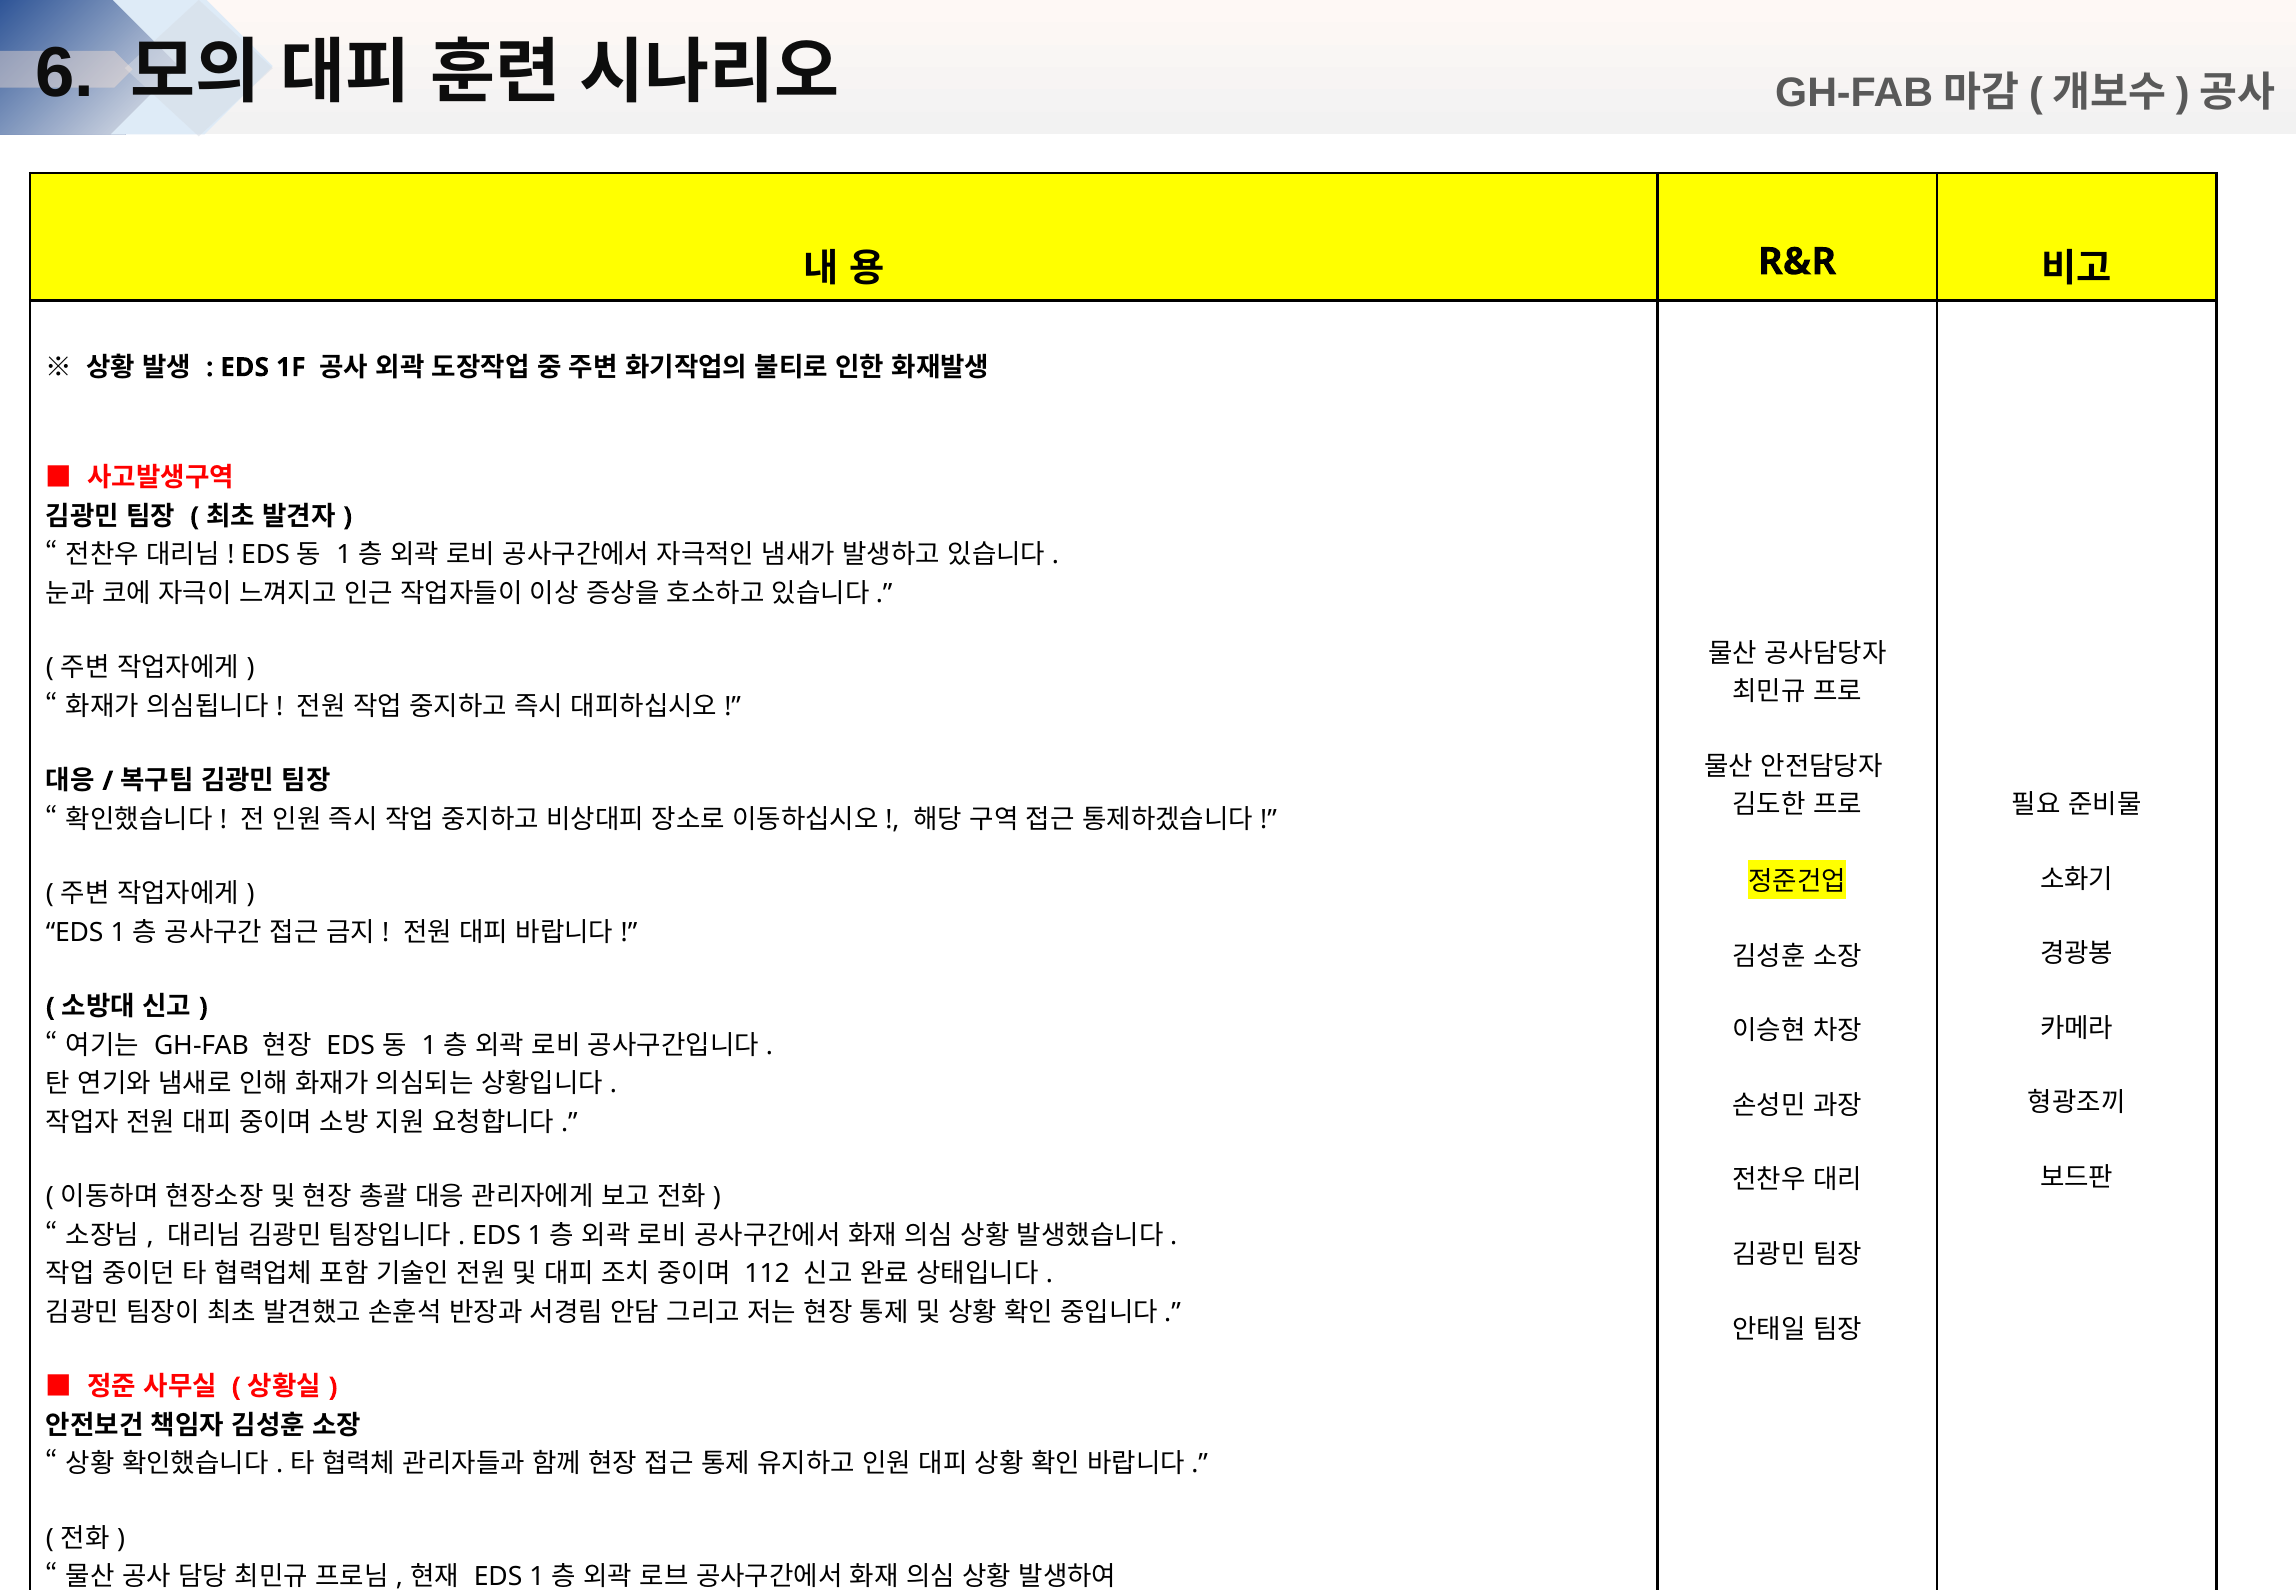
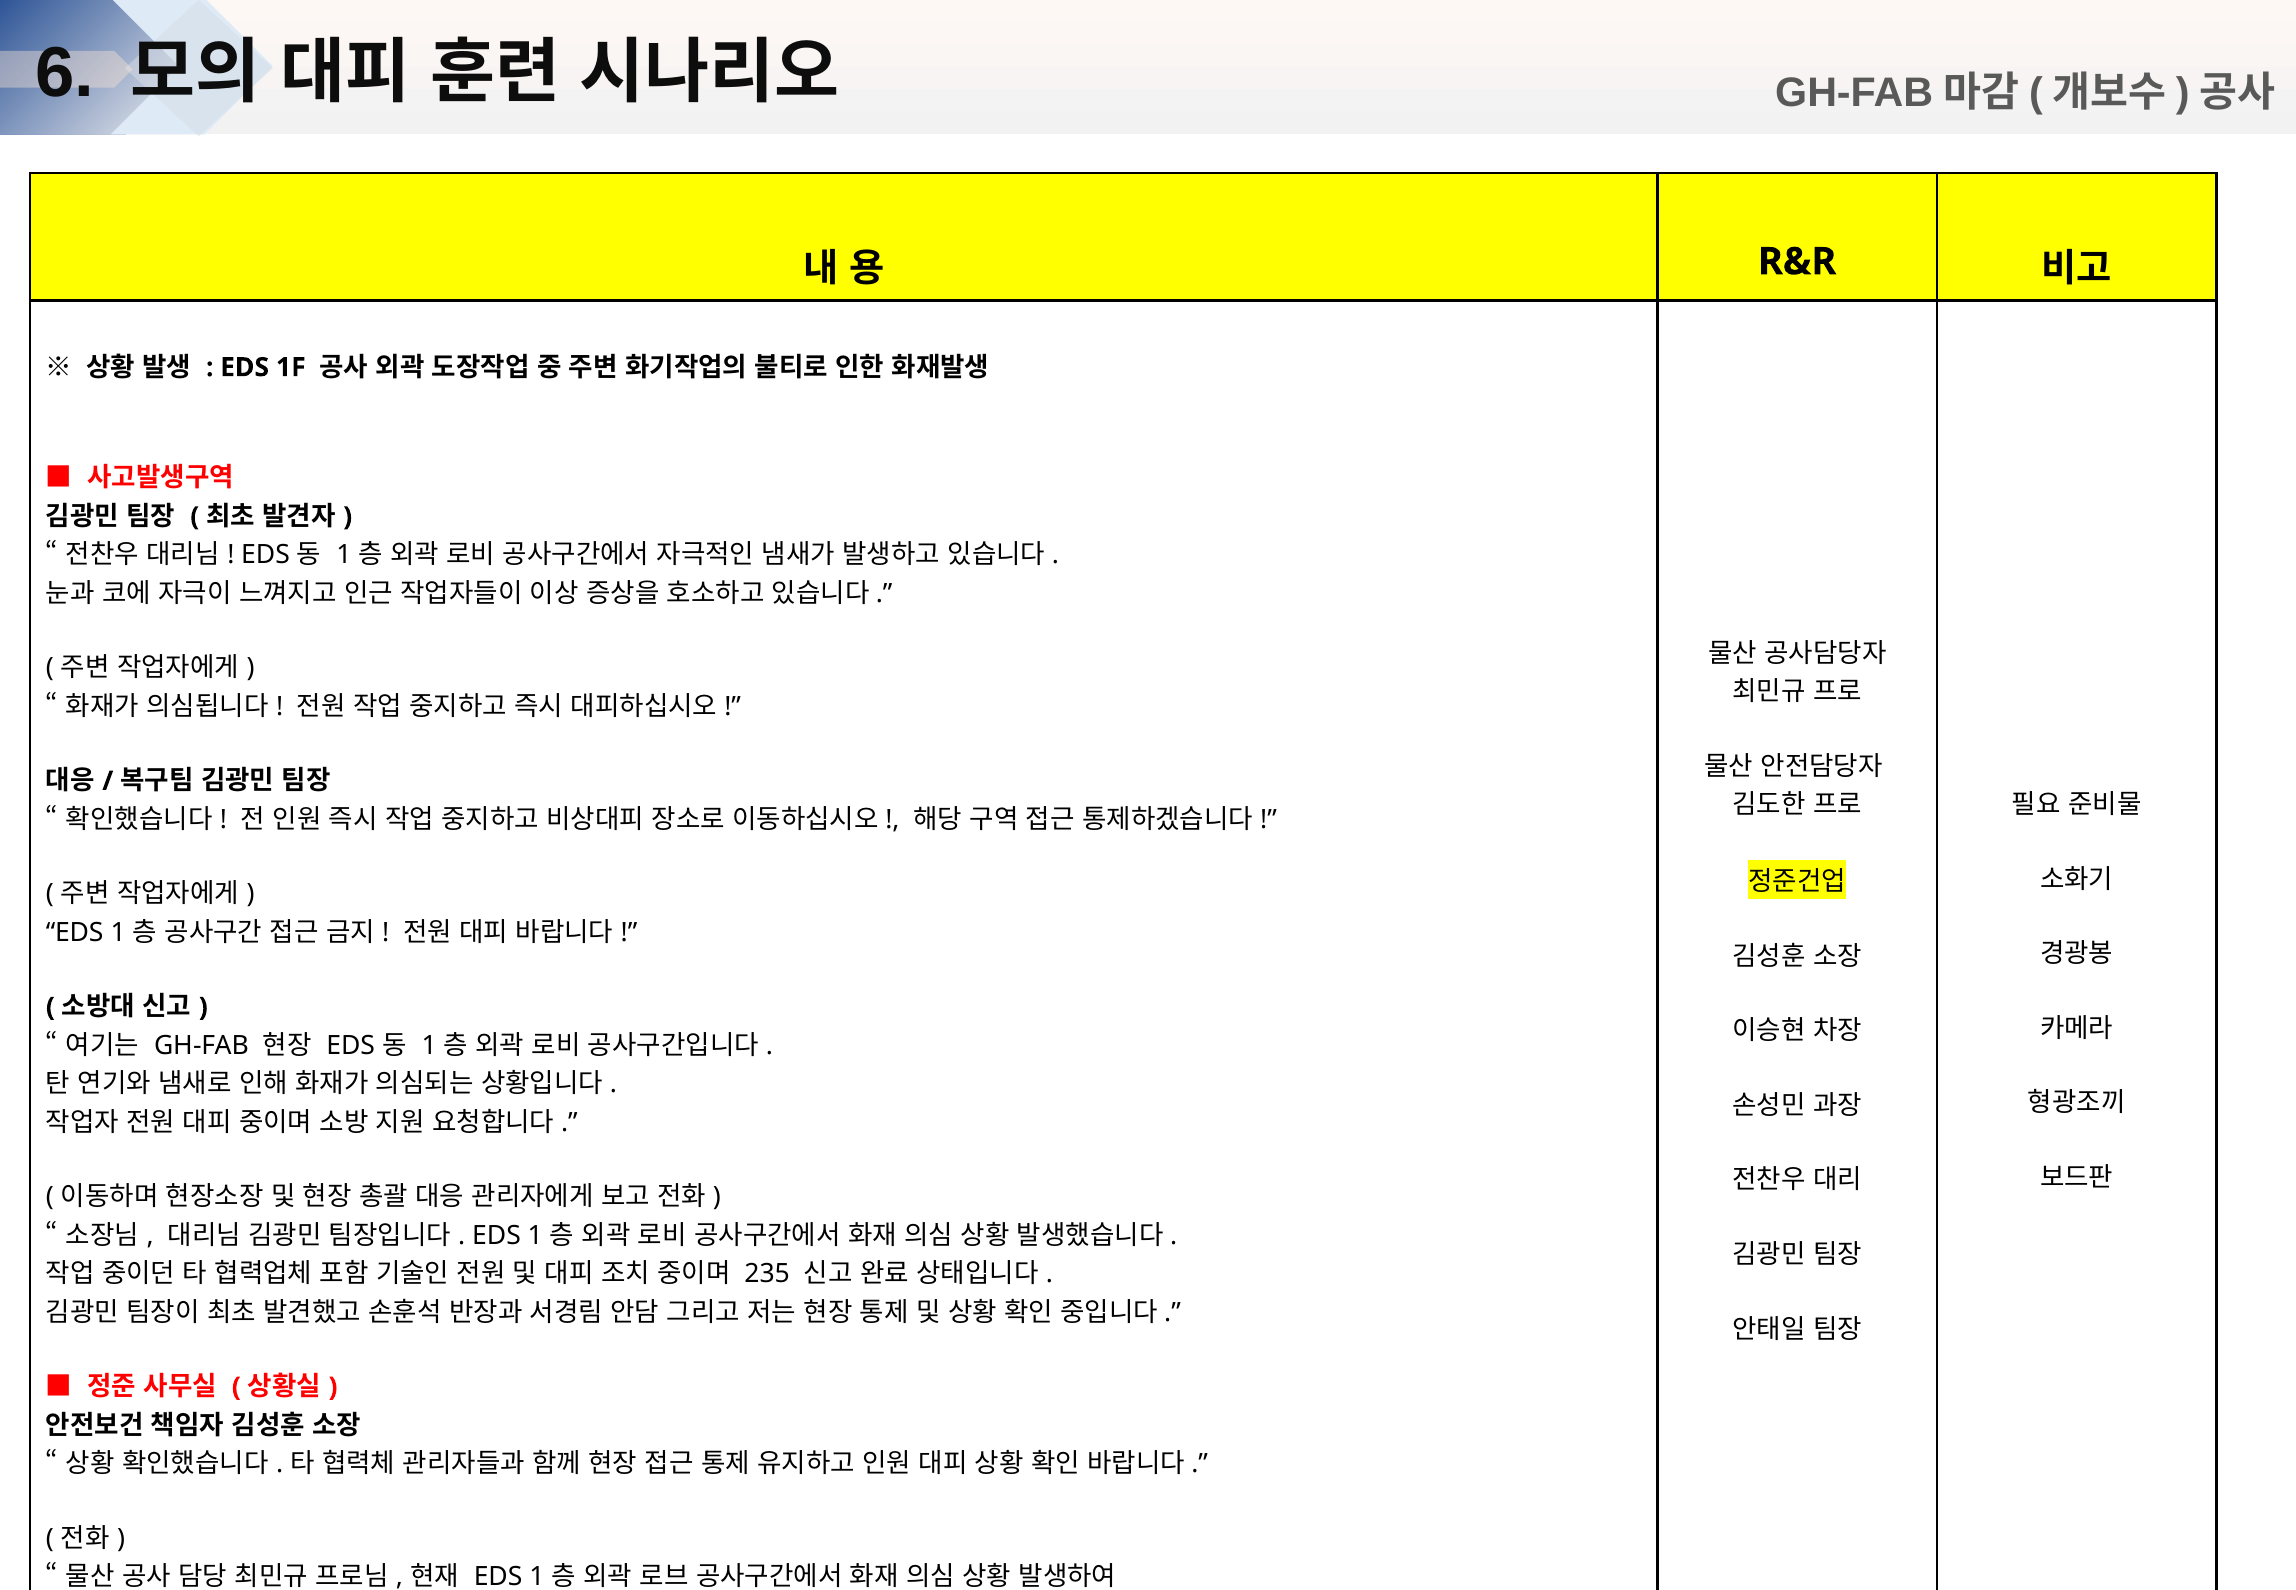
112: 112 -> 235 (767, 1274)
